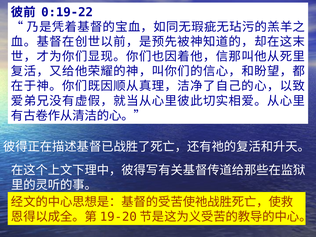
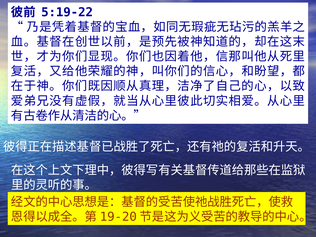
0:19-22: 0:19-22 -> 5:19-22 (67, 12)
